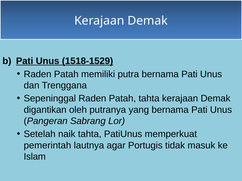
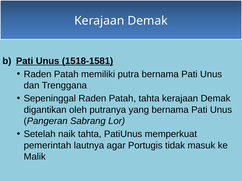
1518-1529: 1518-1529 -> 1518-1581 (88, 61)
Islam: Islam -> Malik (35, 157)
